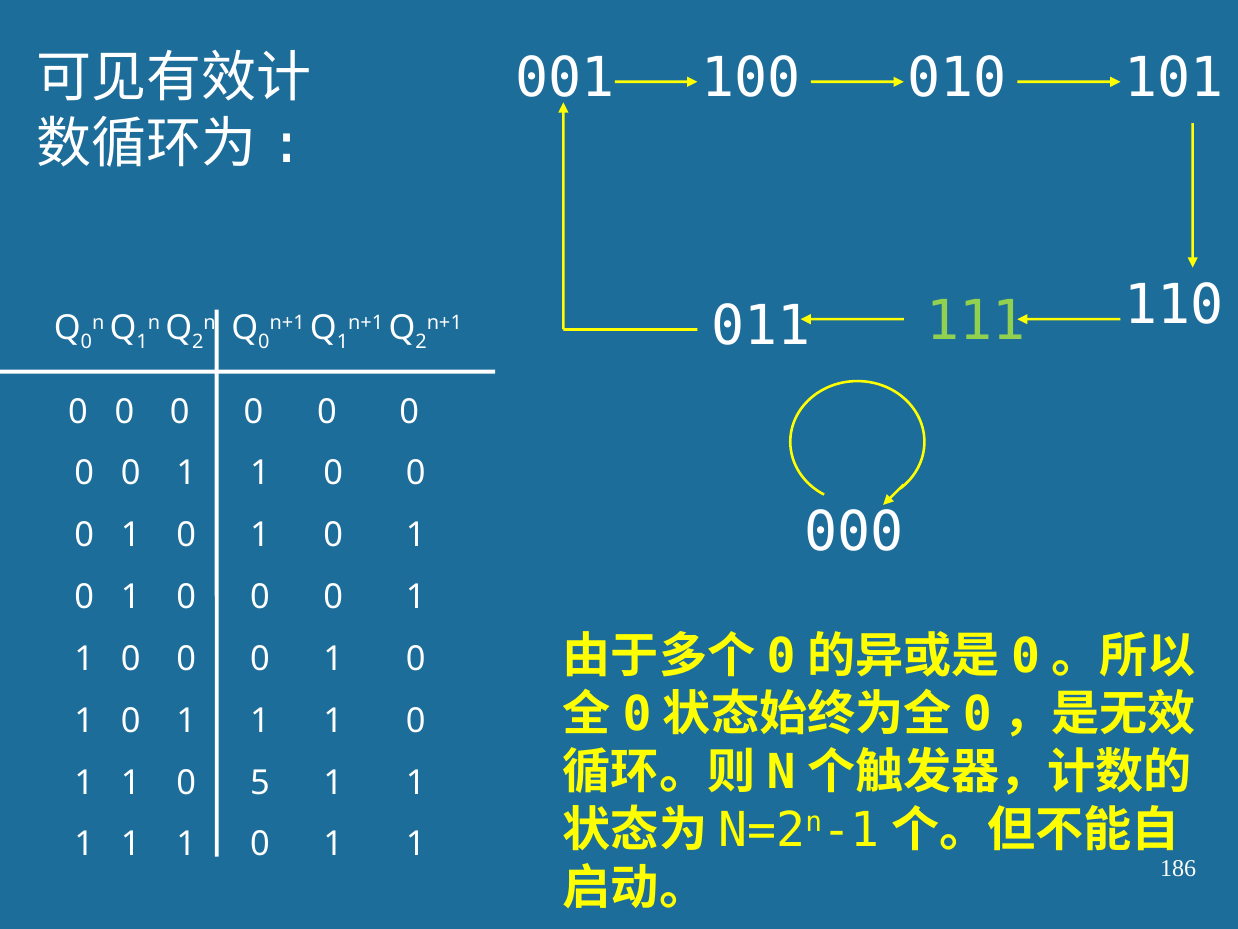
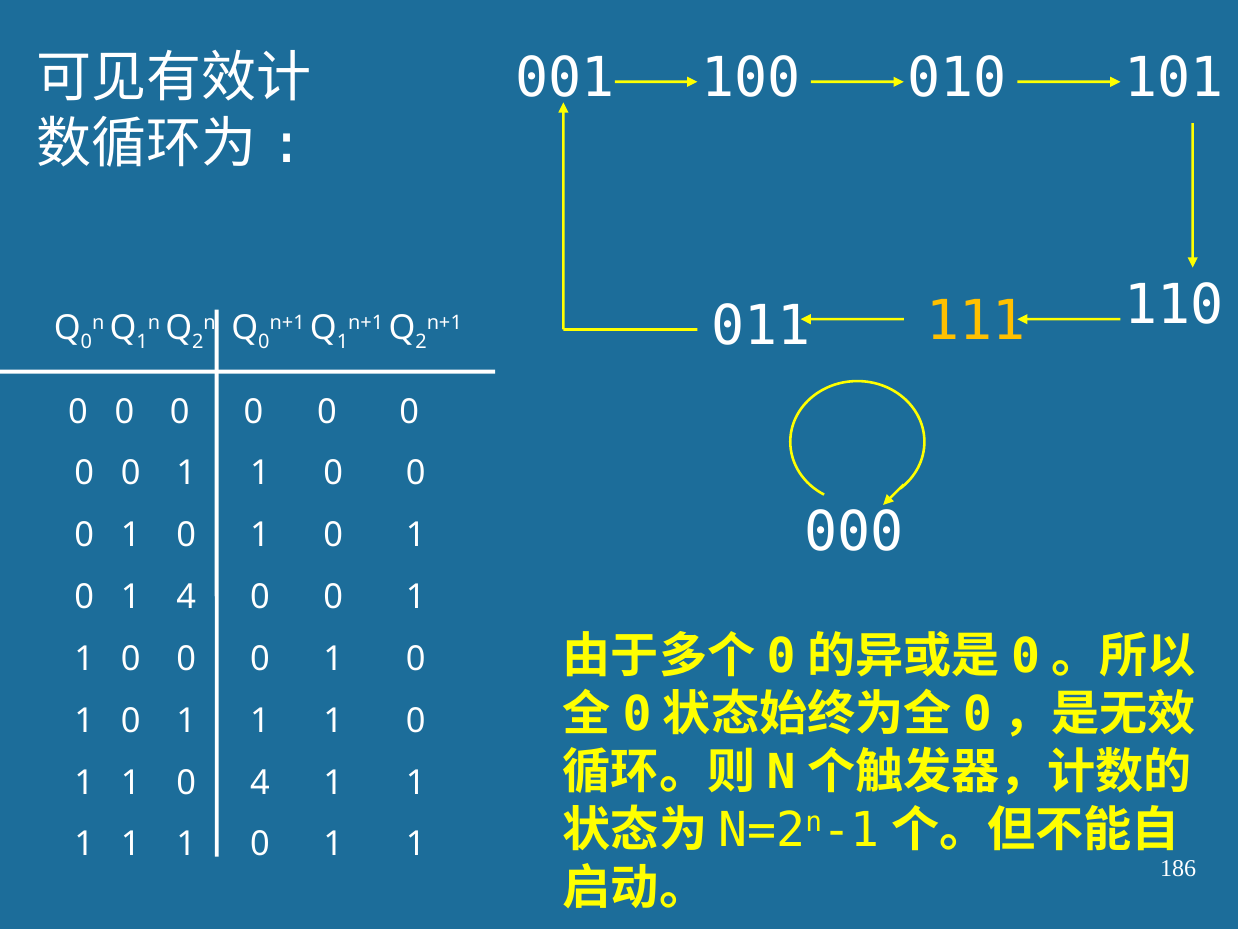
111 colour: light green -> yellow (976, 321)
0: 0 -> 4 (186, 597)
0 5: 5 -> 4 (260, 782)
